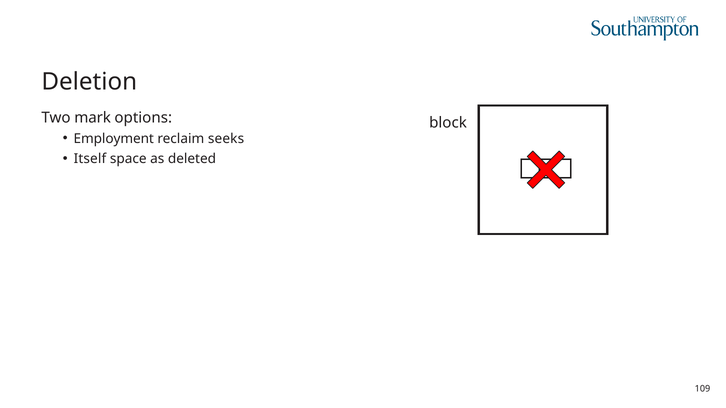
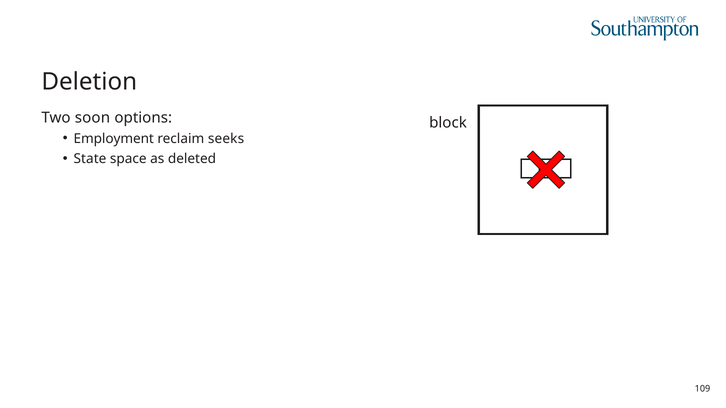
mark: mark -> soon (92, 118)
Itself: Itself -> State (90, 159)
